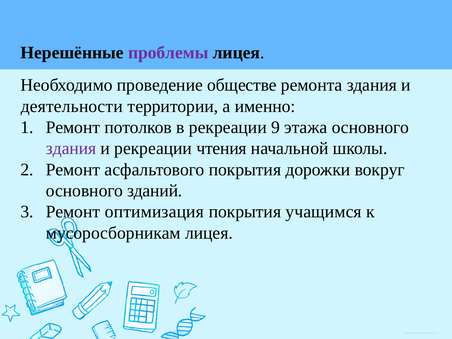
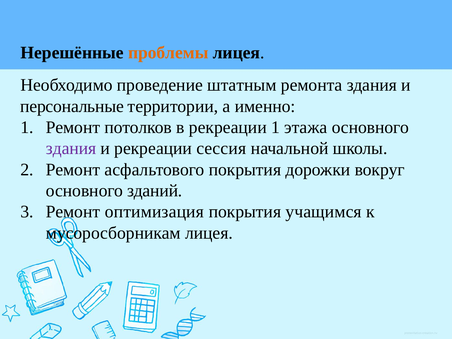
проблемы colour: purple -> orange (168, 53)
обществе: обществе -> штатным (242, 85)
деятельности: деятельности -> персональные (72, 106)
рекреации 9: 9 -> 1 (276, 127)
чтения: чтения -> сессия (221, 148)
